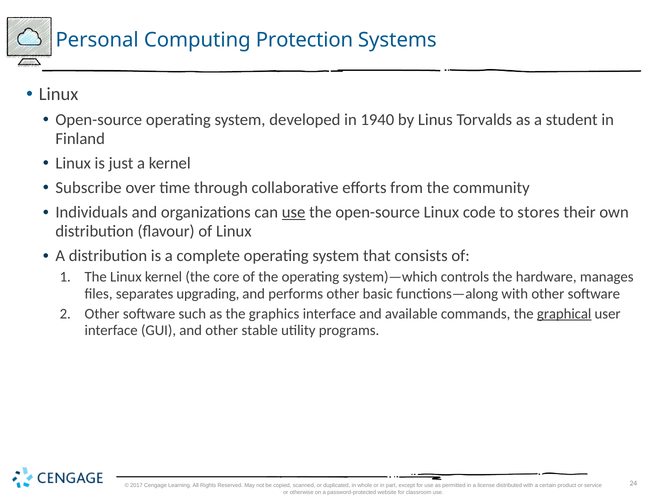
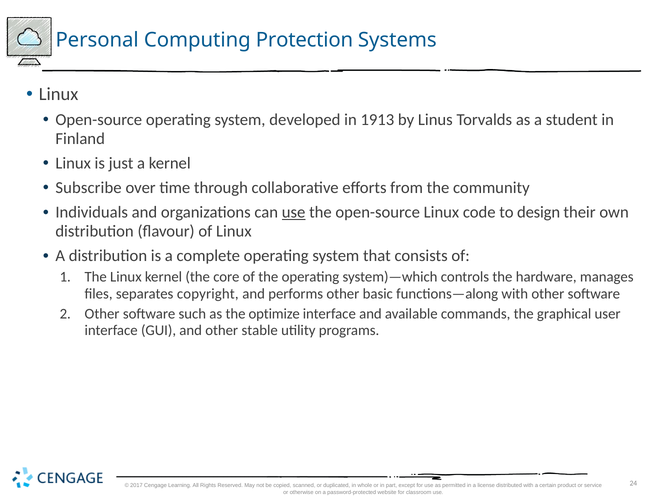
1940: 1940 -> 1913 (377, 120)
stores: stores -> design (539, 212)
upgrading: upgrading -> copyright (208, 293)
graphics: graphics -> optimize (274, 313)
graphical underline: present -> none (564, 313)
